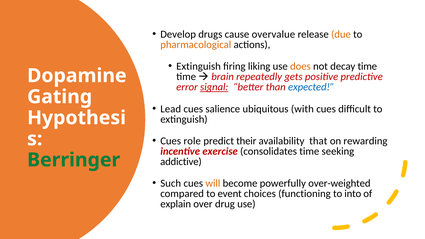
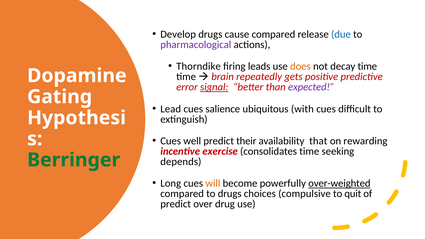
cause overvalue: overvalue -> compared (273, 34)
due colour: orange -> blue (341, 34)
pharmacological colour: orange -> purple (196, 45)
Extinguish: Extinguish -> Thorndike (199, 66)
liking: liking -> leads (259, 66)
expected colour: blue -> purple (311, 87)
role: role -> well (192, 141)
addictive: addictive -> depends (181, 162)
Such: Such -> Long (171, 183)
over-weighted underline: none -> present (339, 183)
to event: event -> drugs (230, 194)
functioning: functioning -> compulsive (305, 194)
into: into -> quit (353, 194)
explain: explain -> predict (176, 204)
